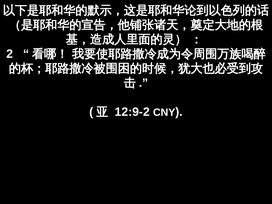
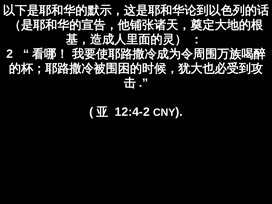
12:9-2: 12:9-2 -> 12:4-2 (132, 112)
